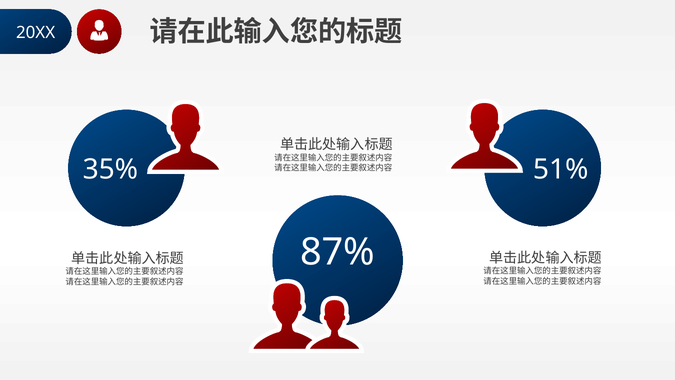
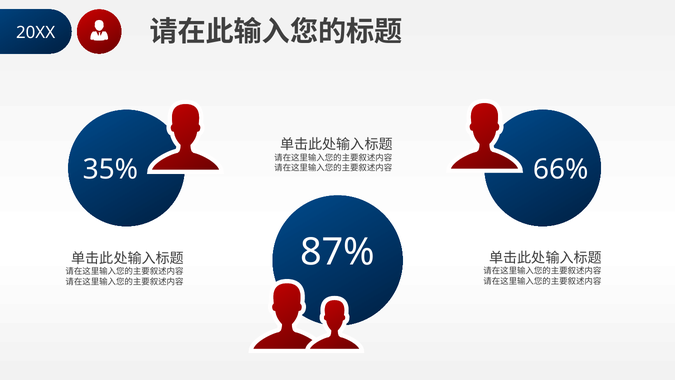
51%: 51% -> 66% (561, 169)
